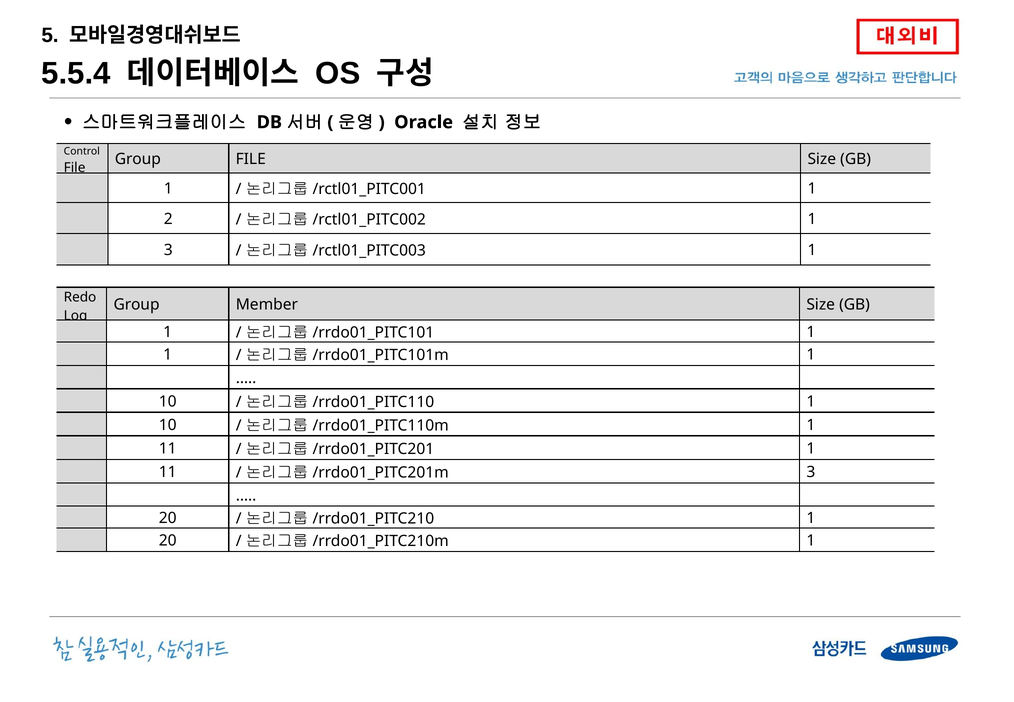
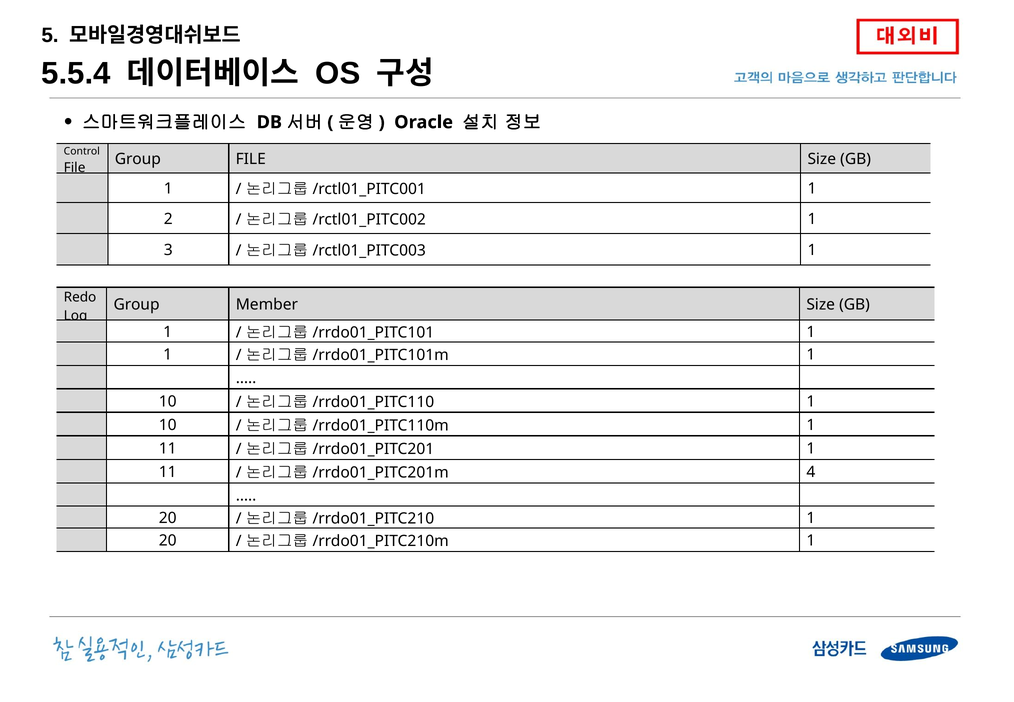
3: 3 -> 4 (811, 472)
